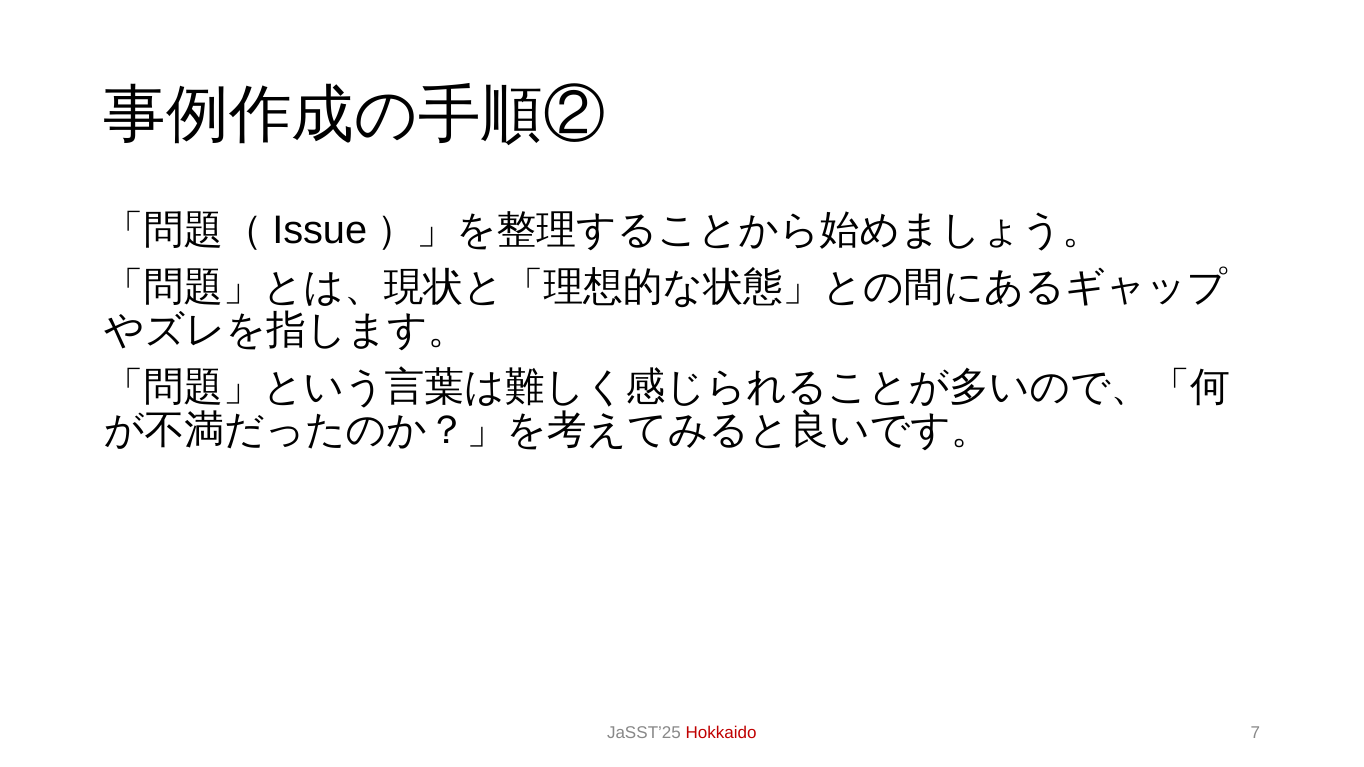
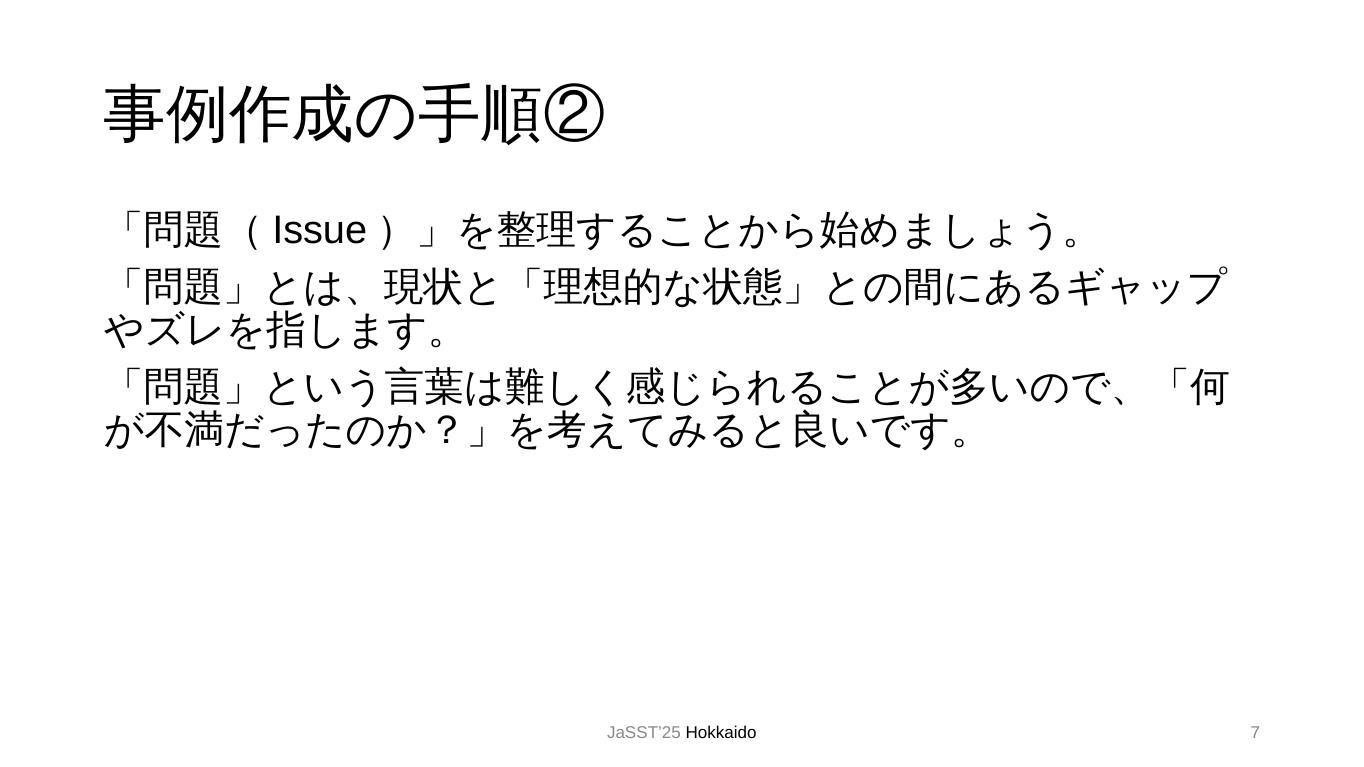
Hokkaido colour: red -> black (721, 733)
